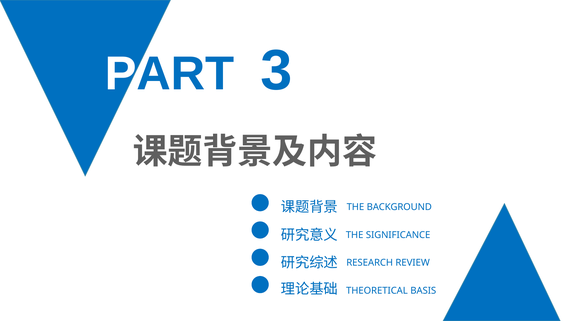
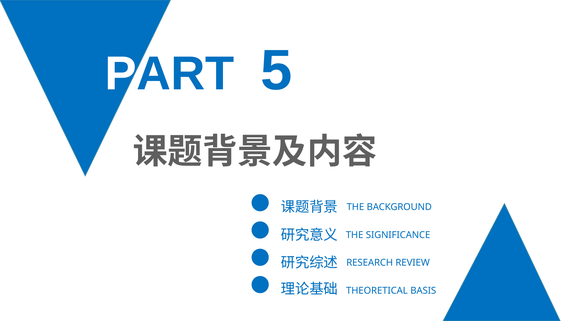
3: 3 -> 5 (276, 71)
